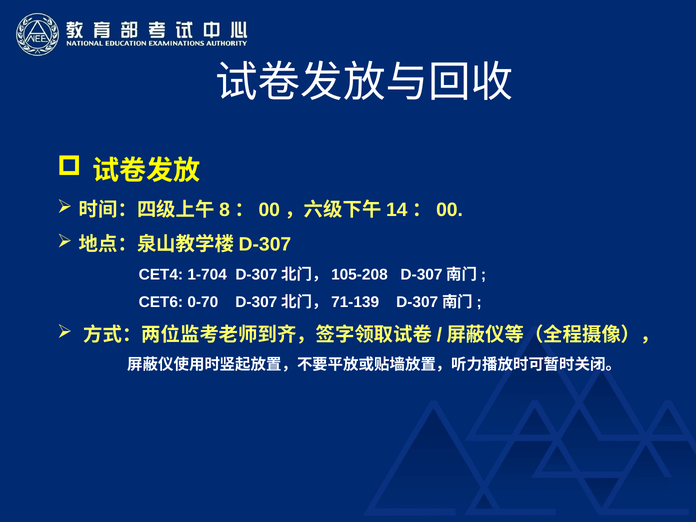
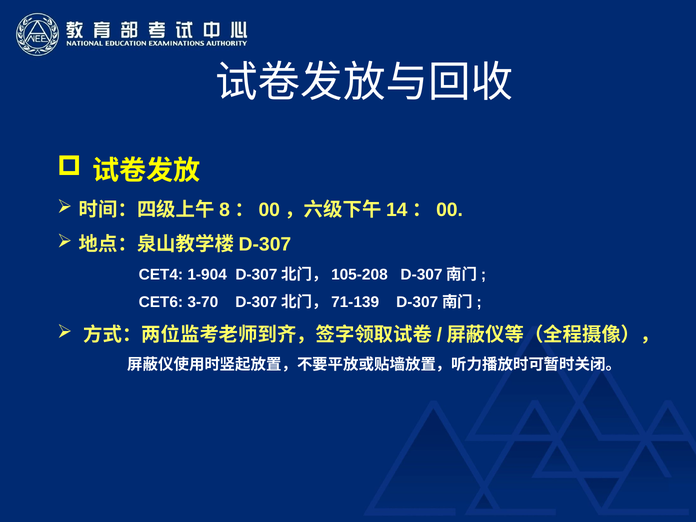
1-704: 1-704 -> 1-904 (207, 274)
0-70: 0-70 -> 3-70 (203, 302)
